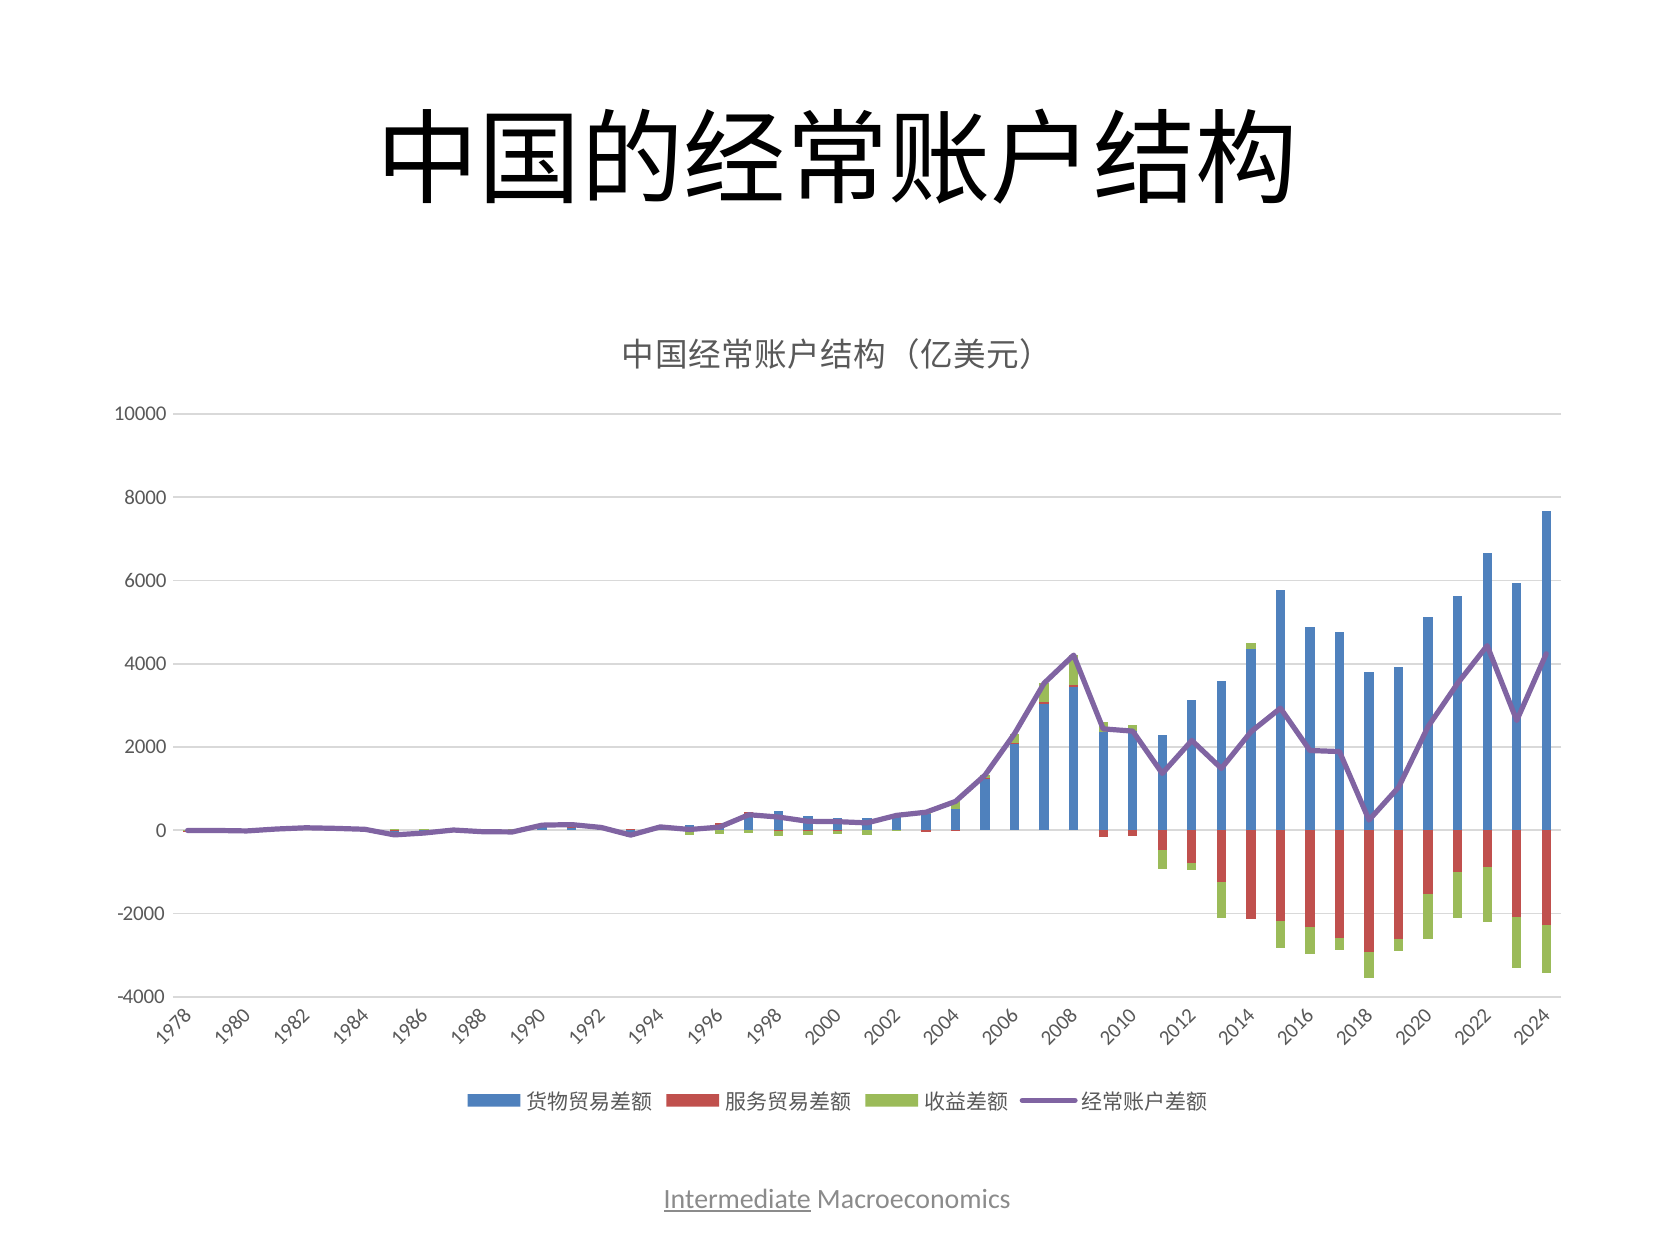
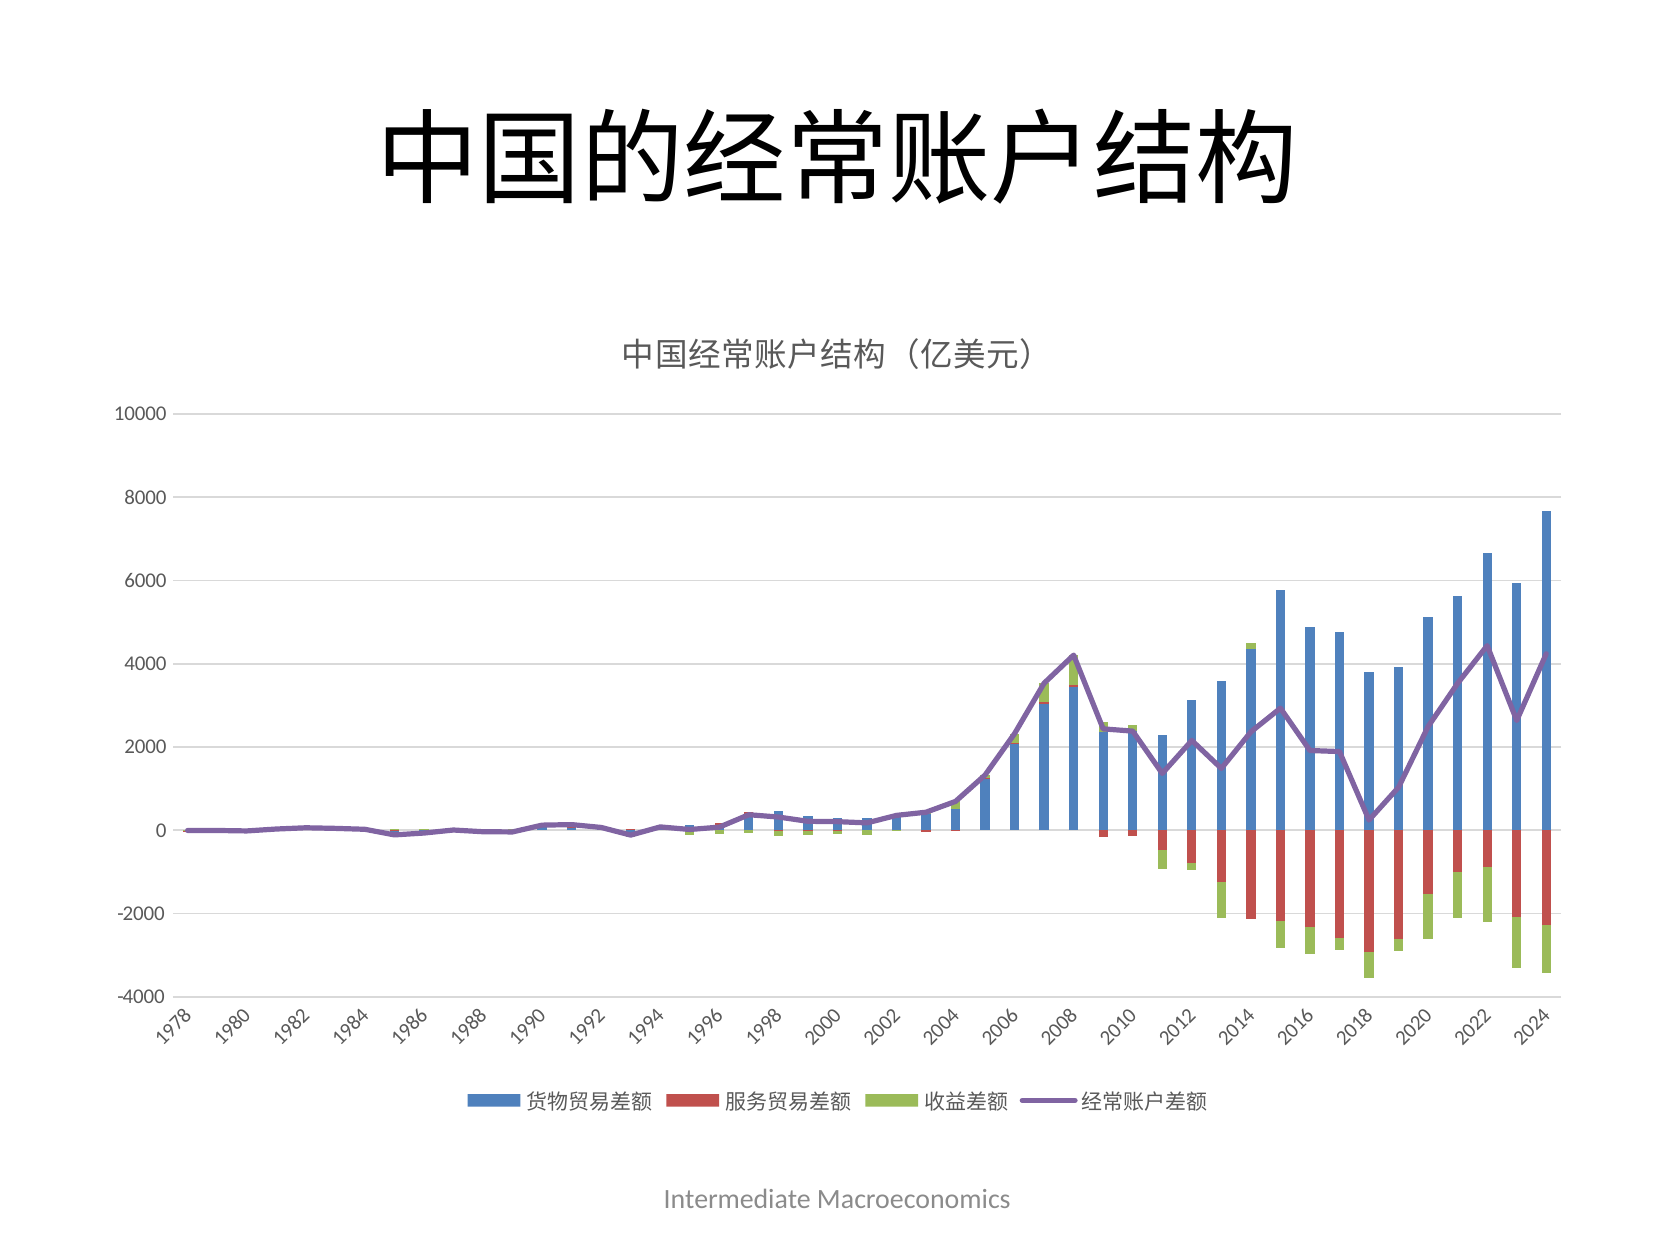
Intermediate underline: present -> none (737, 1199)
